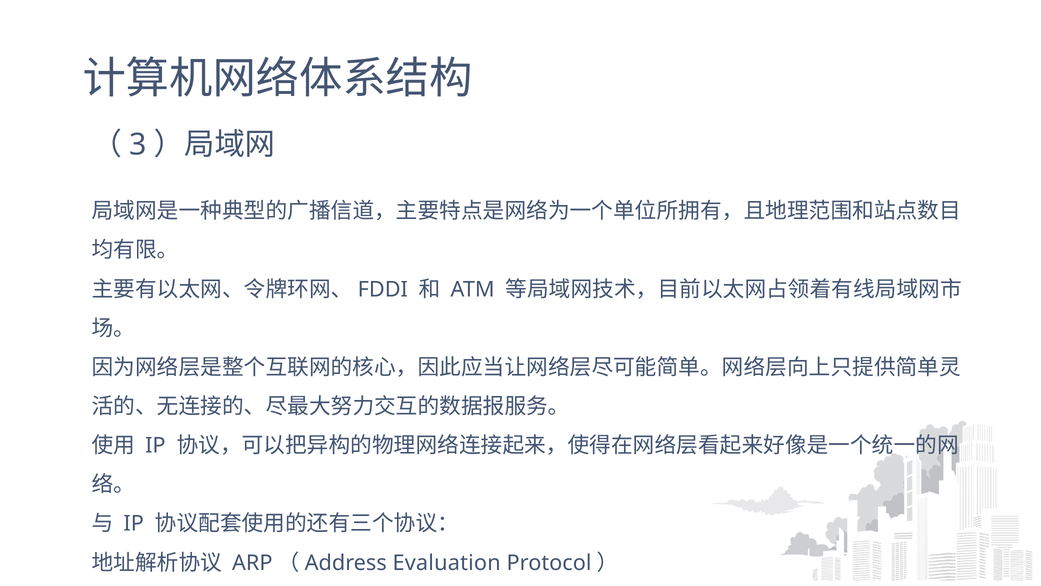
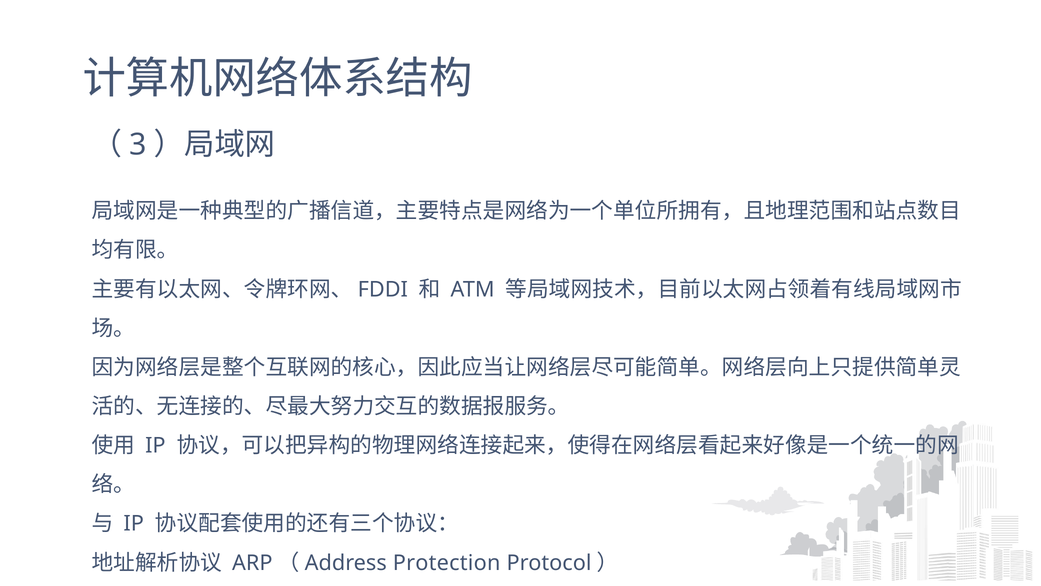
Evaluation: Evaluation -> Protection (447, 562)
